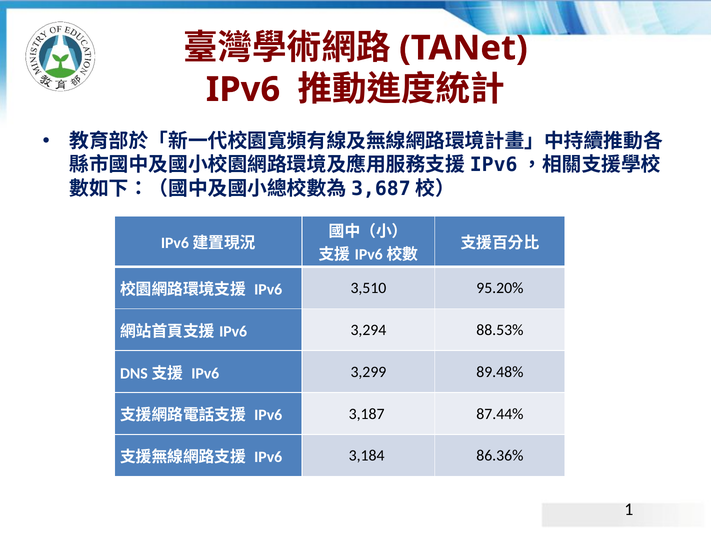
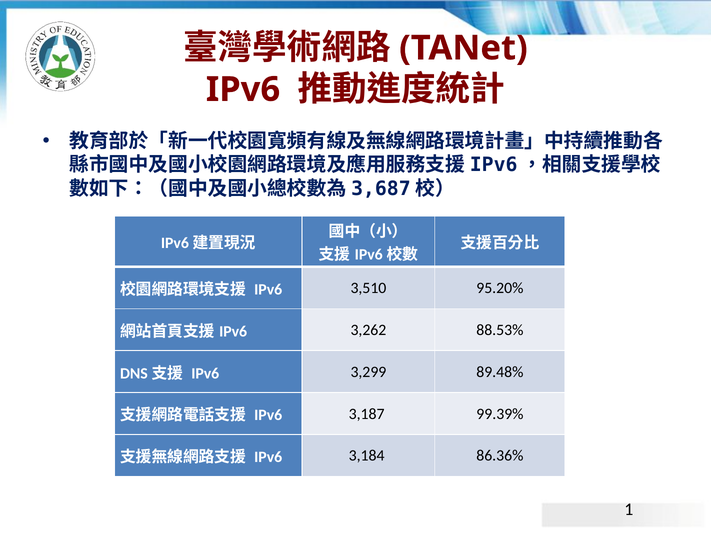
3,294: 3,294 -> 3,262 (368, 330)
87.44%: 87.44% -> 99.39% (500, 414)
